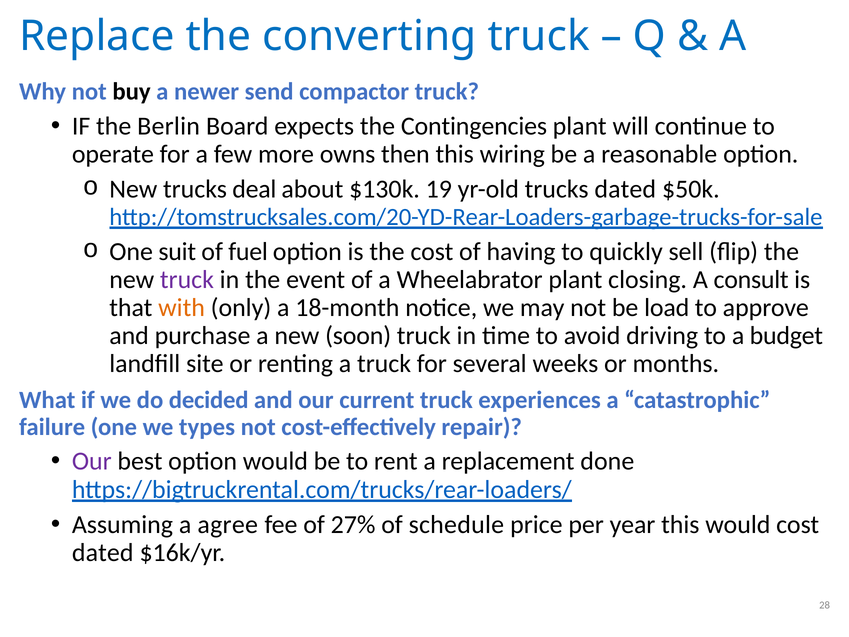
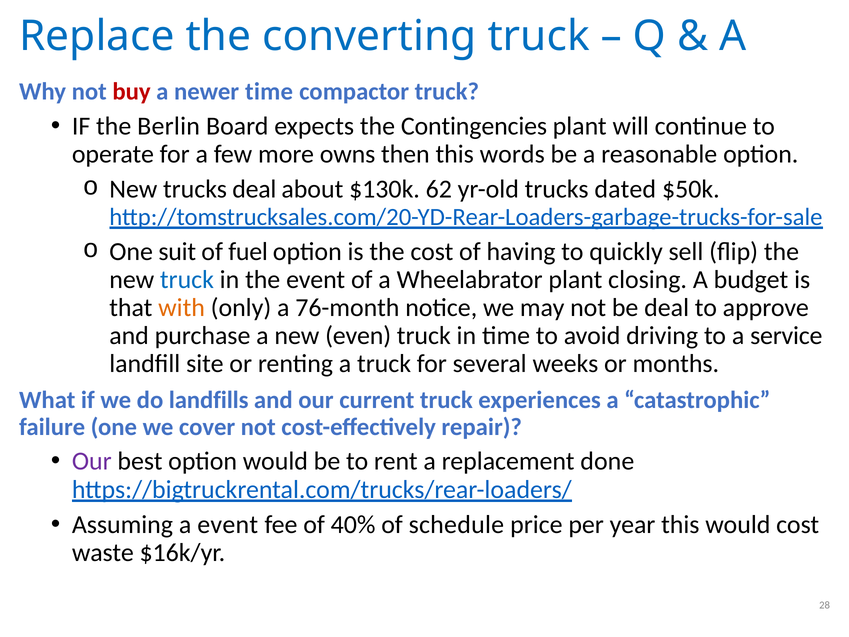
buy colour: black -> red (132, 92)
newer send: send -> time (269, 92)
wiring: wiring -> words (512, 154)
19: 19 -> 62 (439, 189)
truck colour: purple -> blue (187, 280)
consult: consult -> budget (751, 280)
18-month: 18-month -> 76-month (347, 308)
be load: load -> deal (667, 308)
soon: soon -> even (358, 336)
budget: budget -> service (786, 336)
decided: decided -> landfills (209, 400)
types: types -> cover (207, 427)
a agree: agree -> event (228, 525)
27%: 27% -> 40% (353, 525)
dated: dated -> waste (103, 553)
